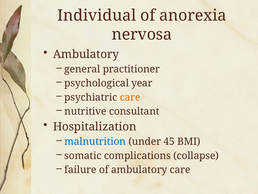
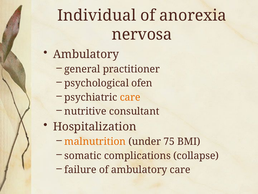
year: year -> ofen (142, 83)
malnutrition colour: blue -> orange (95, 141)
45: 45 -> 75 (169, 141)
